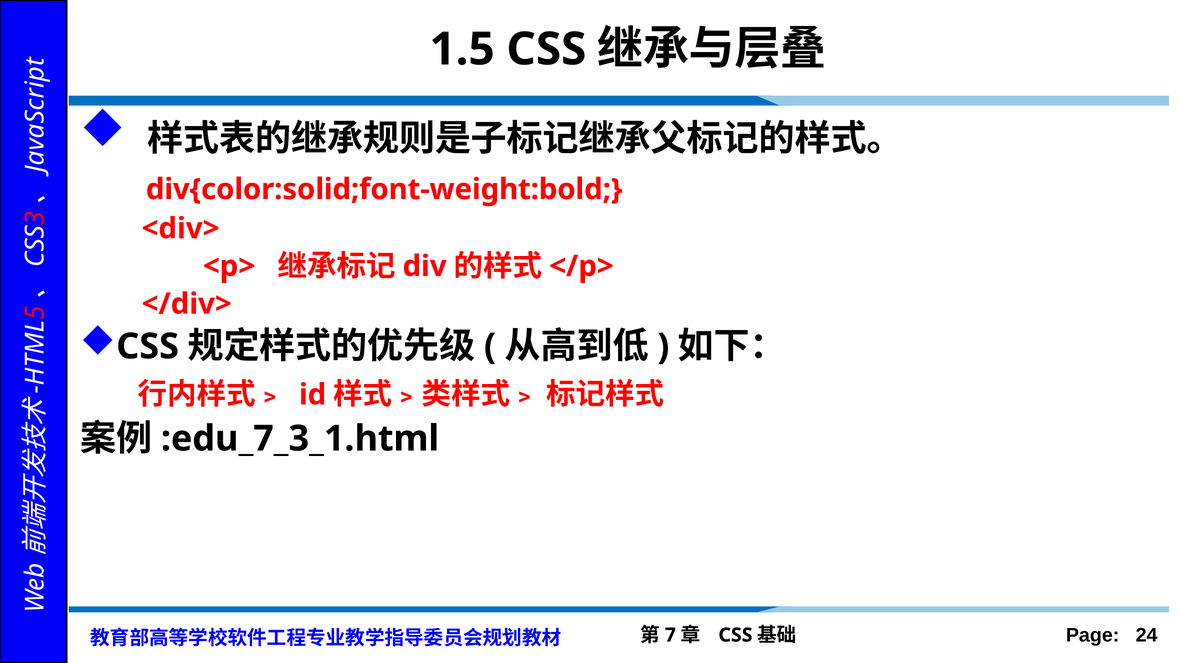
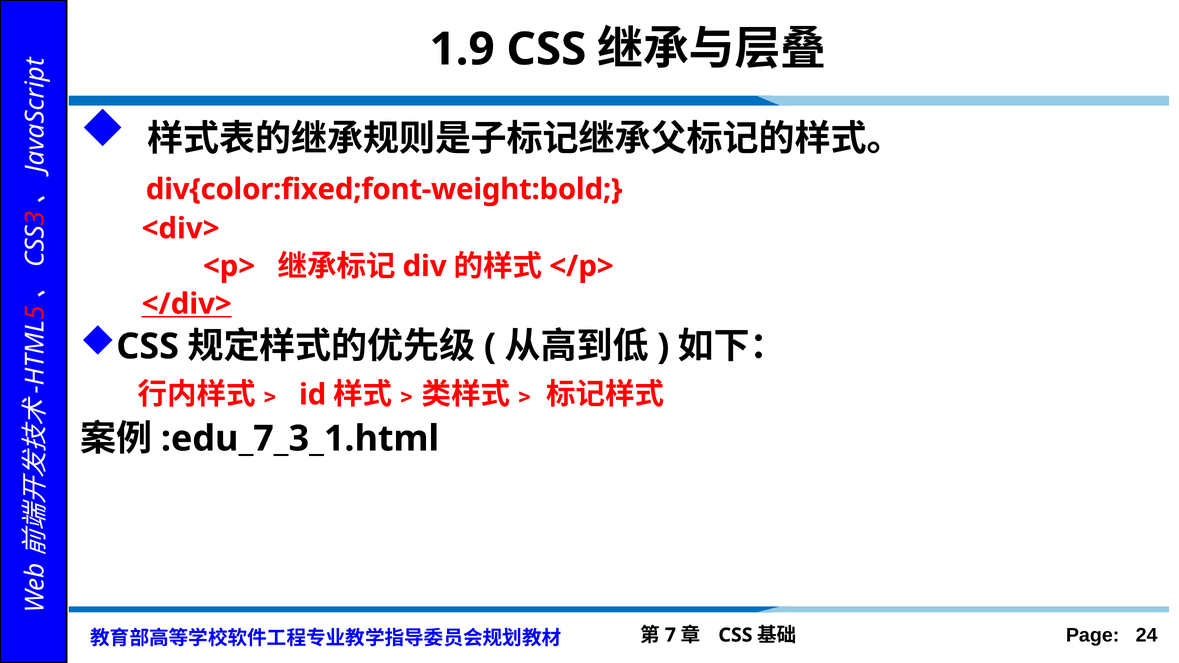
1.5: 1.5 -> 1.9 (462, 49)
div{color:solid;font-weight:bold: div{color:solid;font-weight:bold -> div{color:fixed;font-weight:bold (384, 189)
</div> underline: none -> present (187, 304)
